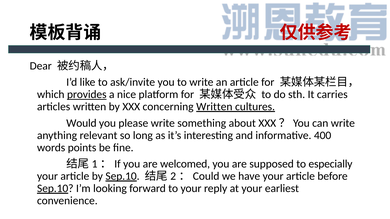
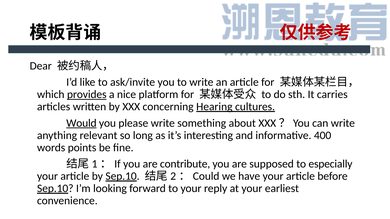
concerning Written: Written -> Hearing (214, 107)
Would underline: none -> present (81, 123)
welcomed: welcomed -> contribute (185, 164)
